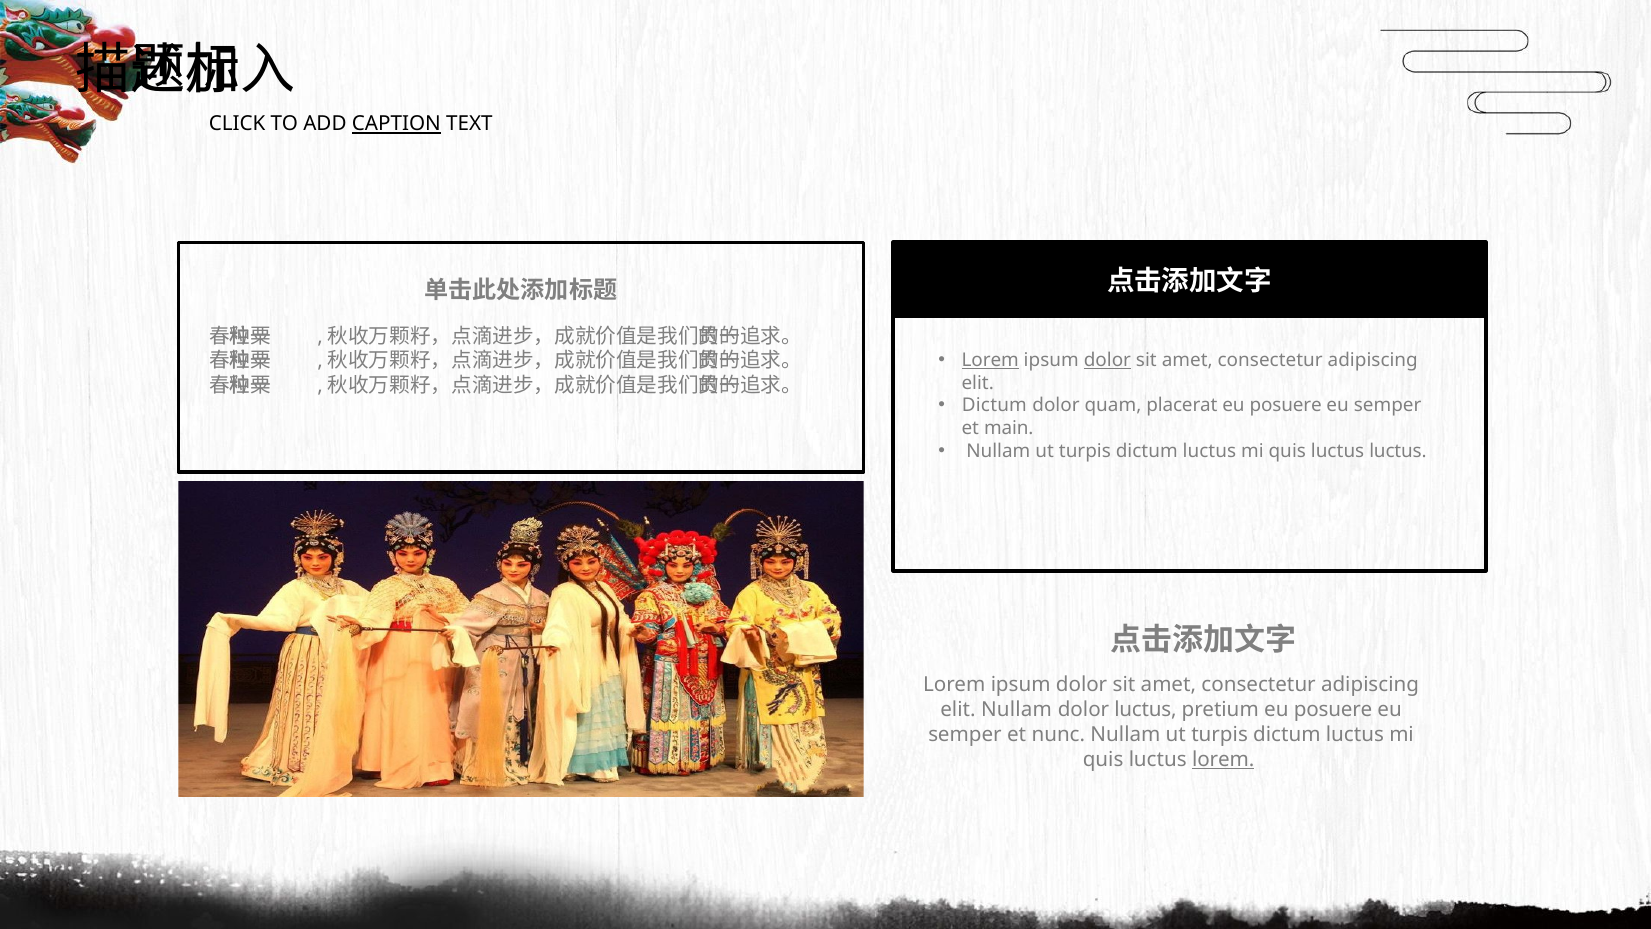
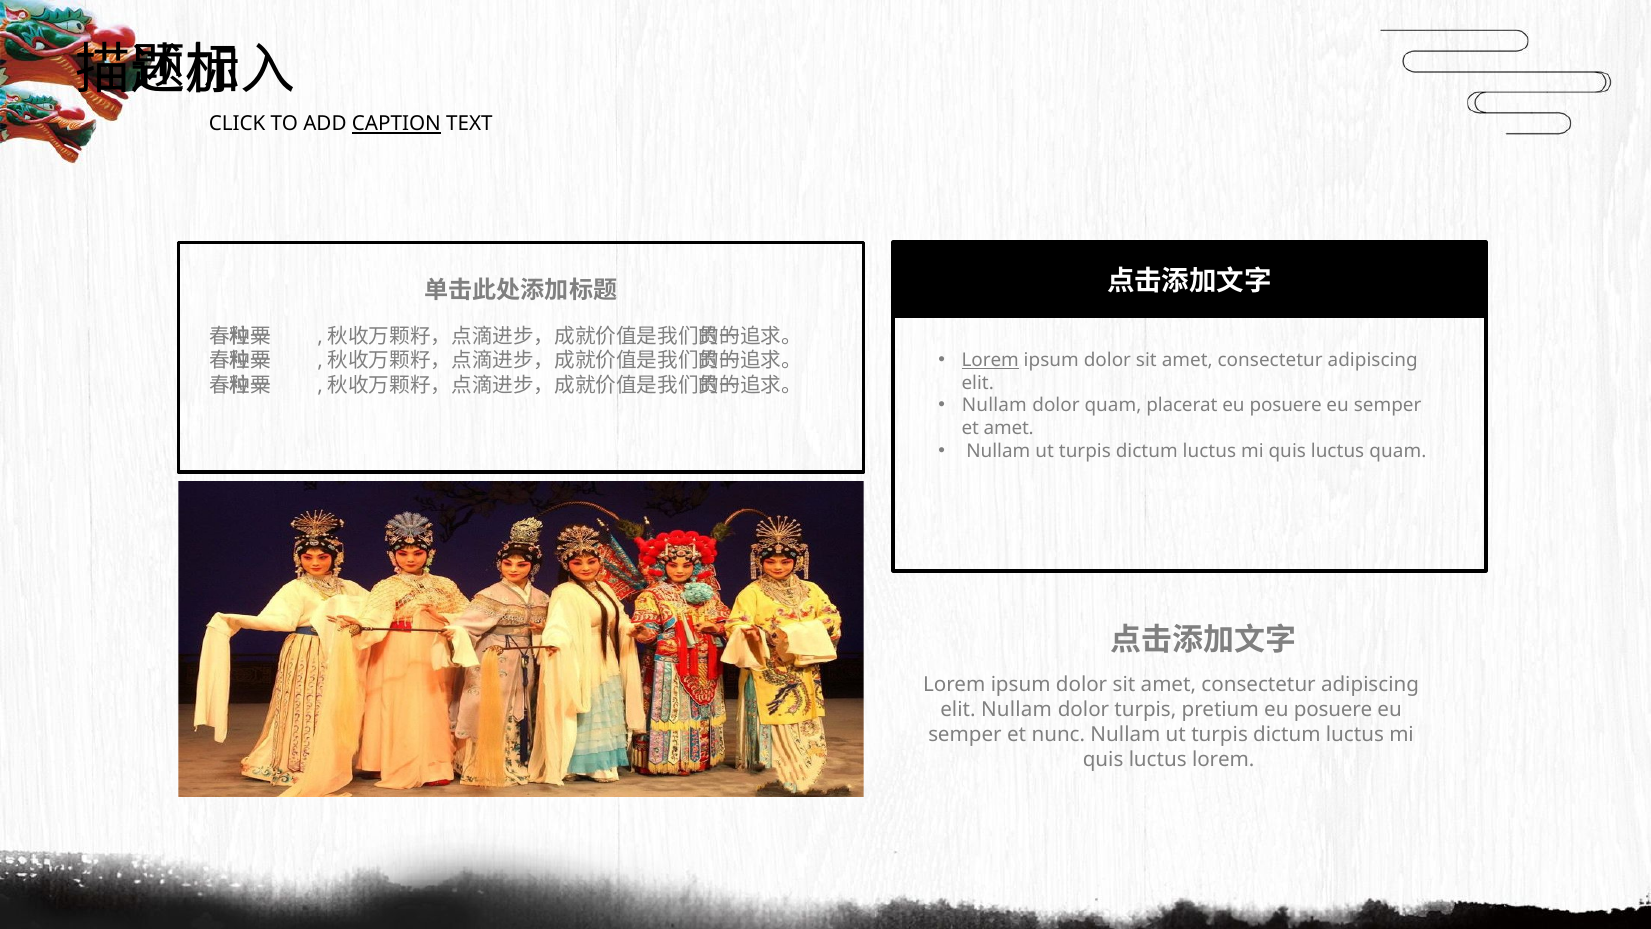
dolor underline: present -> none (1107, 360)
Dictum: Dictum -> Nullam (994, 406)
et main: main -> amet (1009, 428)
luctus luctus: luctus -> quam (1398, 451)
dolor luctus: luctus -> turpis (1145, 710)
lorem underline: present -> none (1223, 760)
